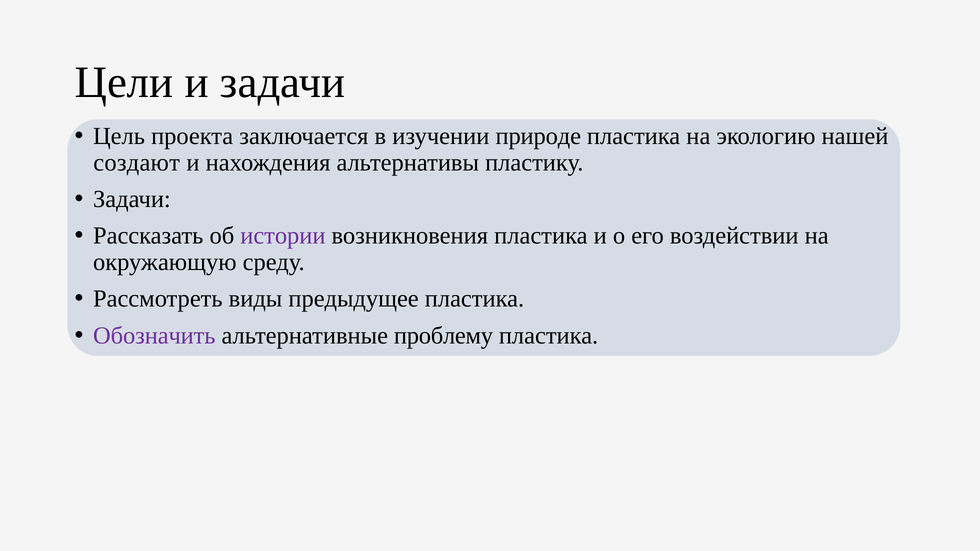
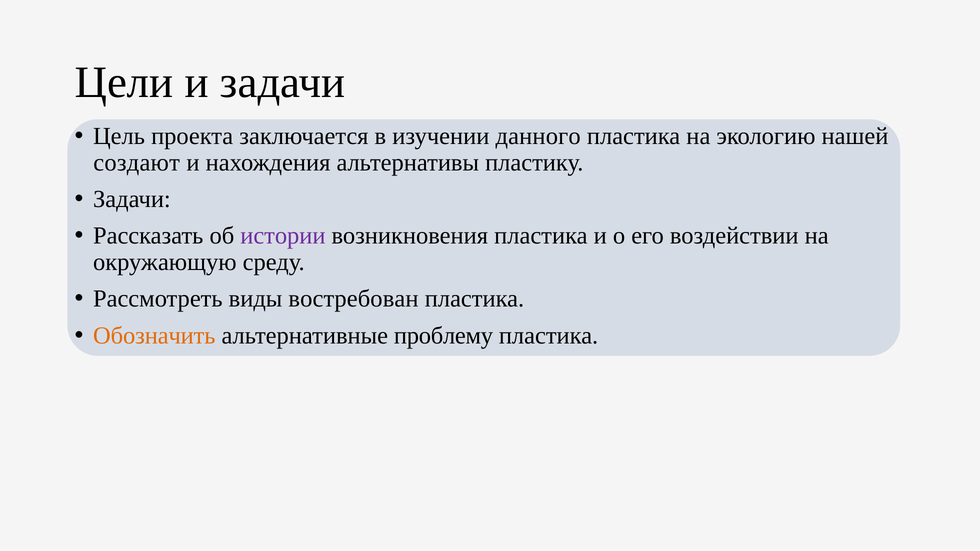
природе: природе -> данного (538, 136)
предыдущее: предыдущее -> востребован (354, 299)
Обозначить colour: purple -> orange (154, 336)
